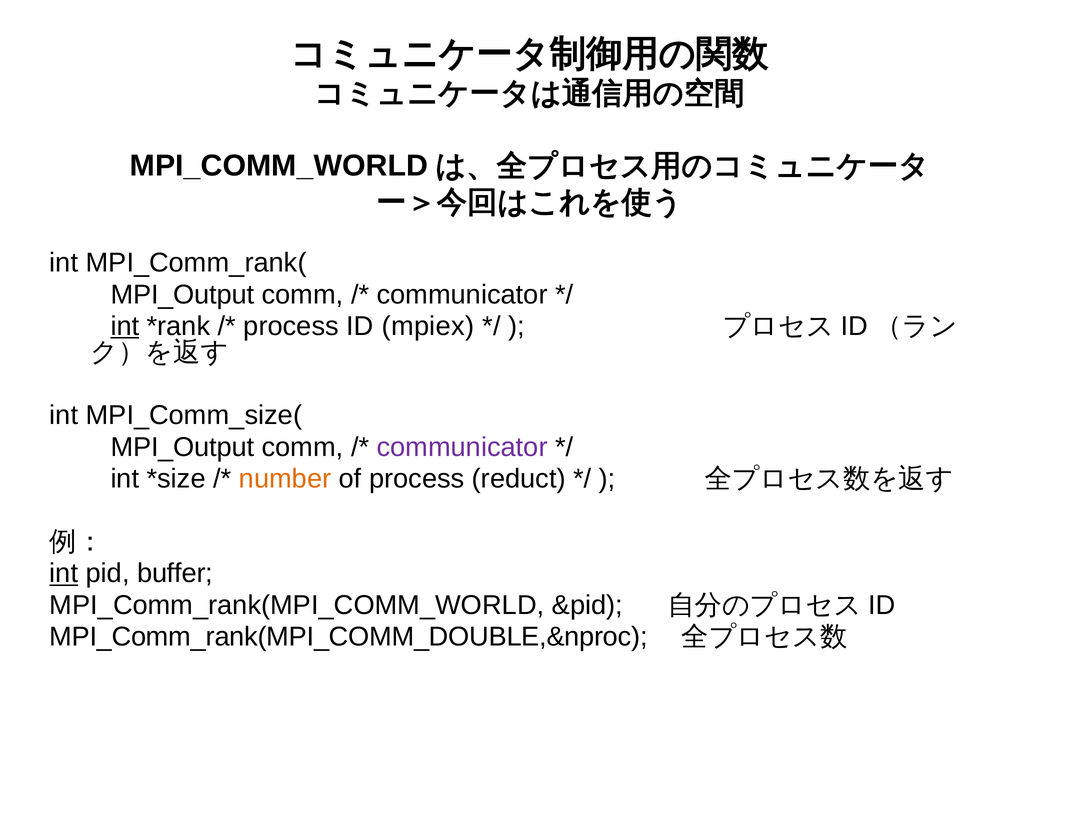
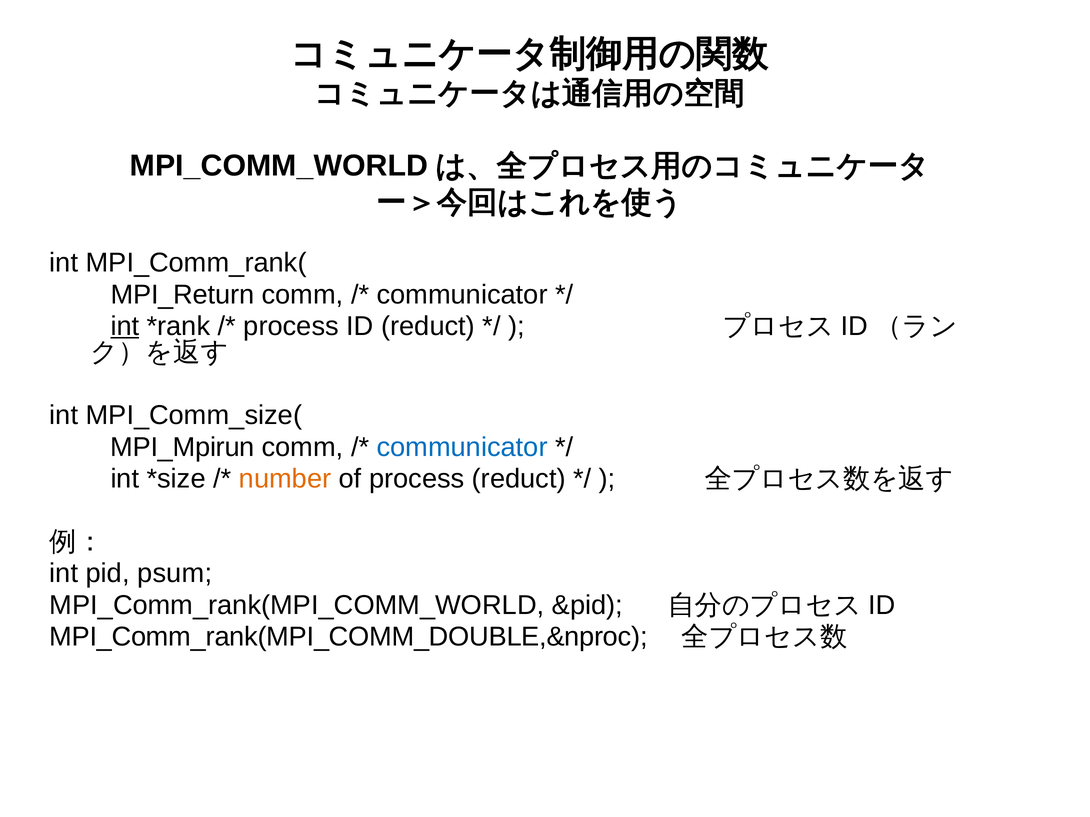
MPI_Output: MPI_Output -> MPI_Return (182, 295)
ID mpiex: mpiex -> reduct (428, 326)
MPI_Output: MPI_Output -> MPI_Mpirun (182, 447)
communicator colour: purple -> blue (462, 447)
int underline: present -> none (64, 574)
buffer: buffer -> psum (175, 574)
